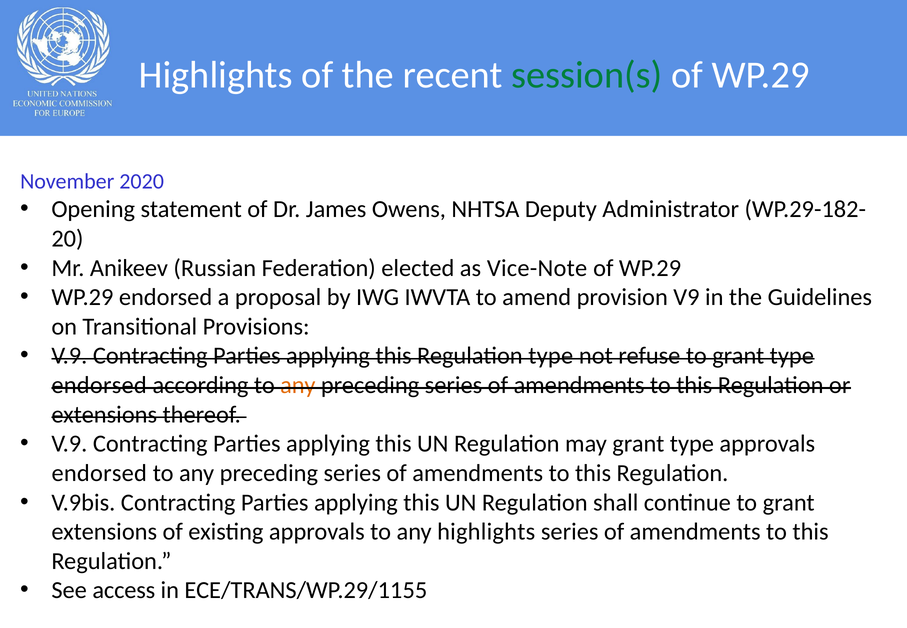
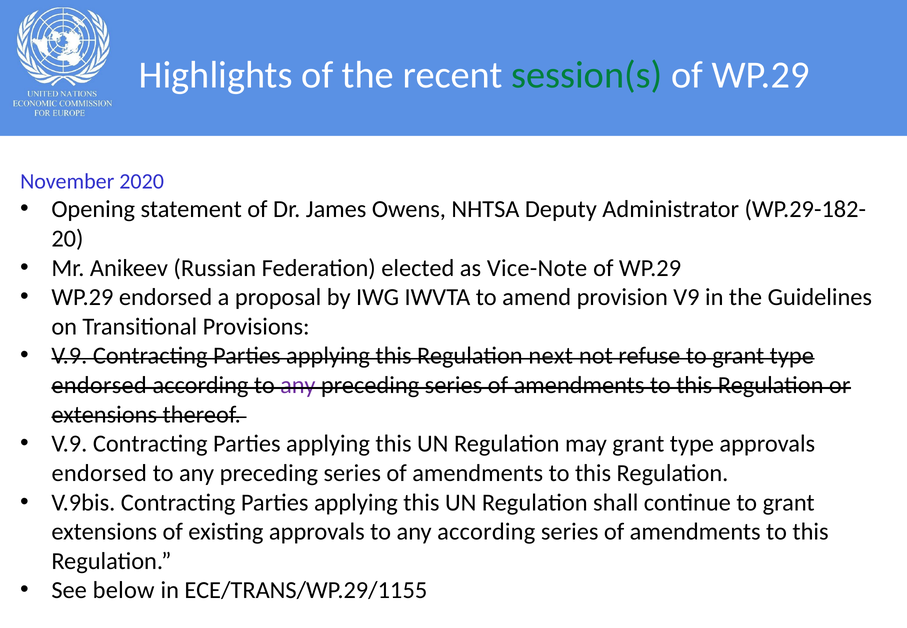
Regulation type: type -> next (551, 356)
any colour: orange -> purple (298, 385)
any highlights: highlights -> according (486, 532)
access: access -> below (124, 590)
